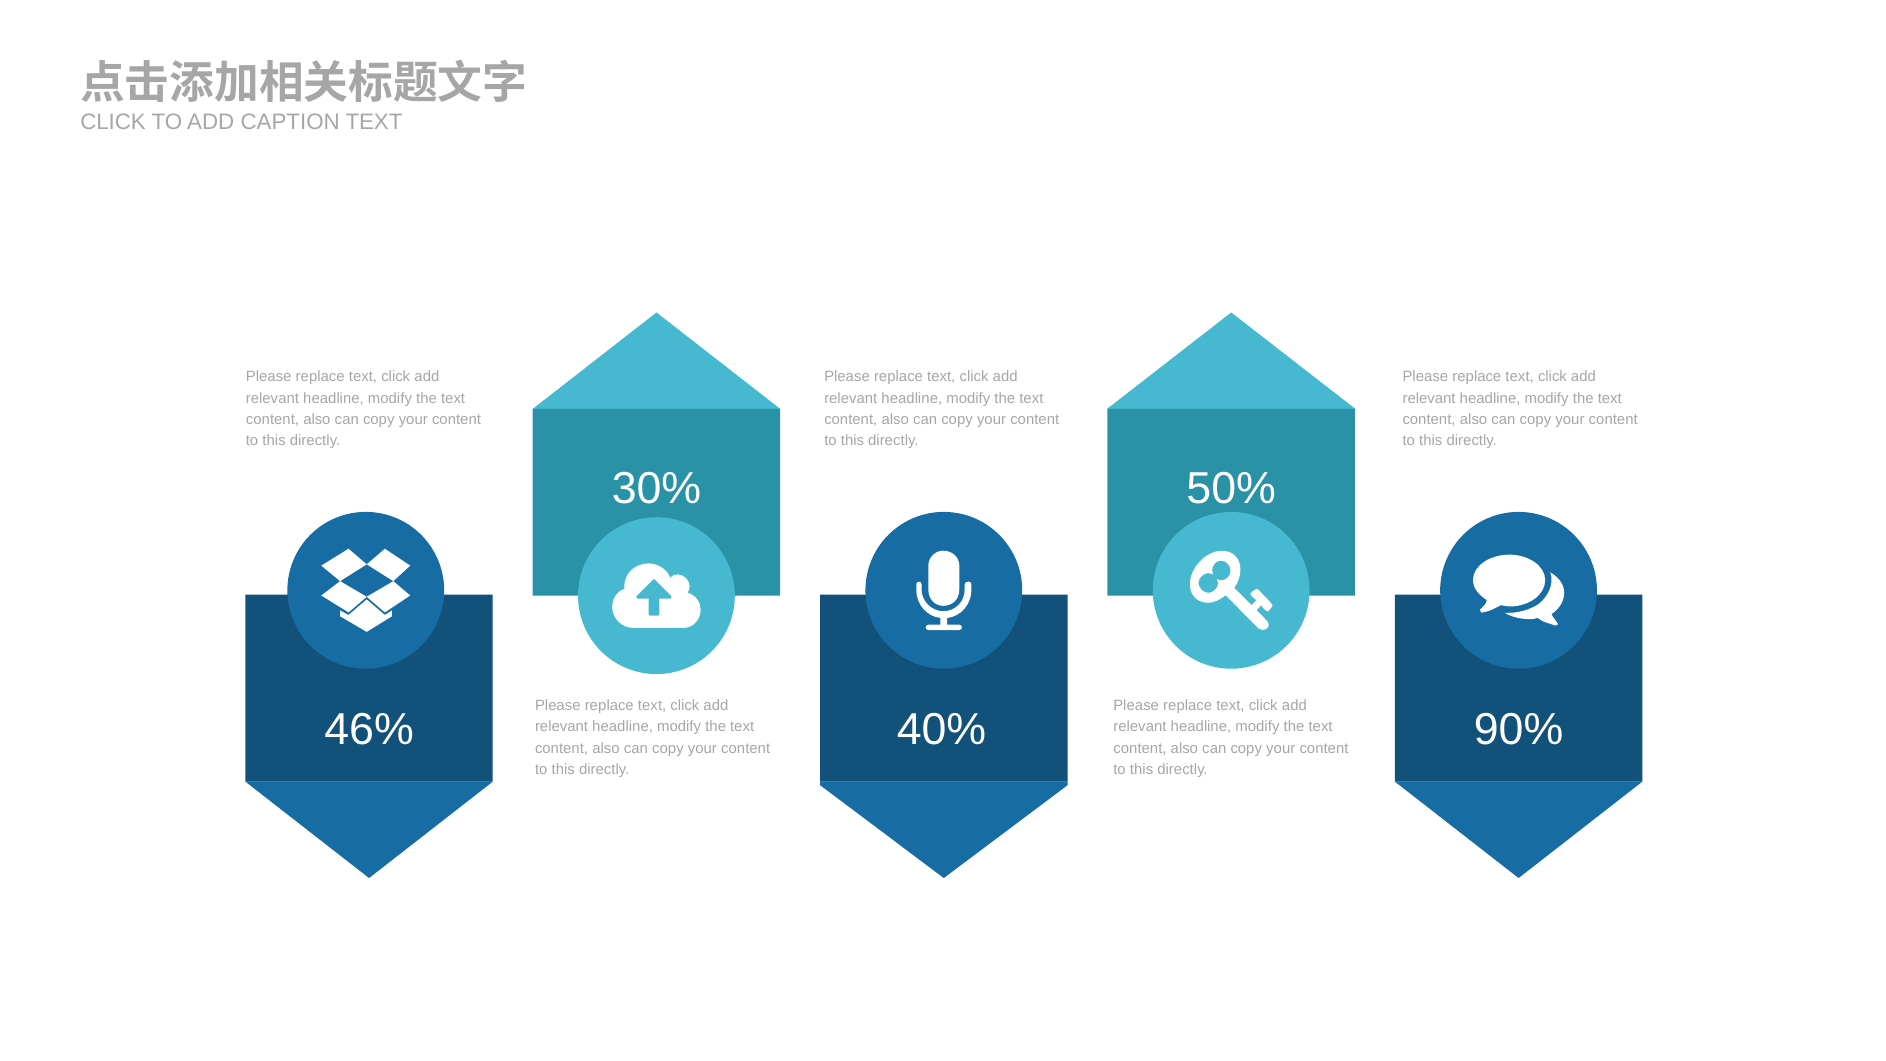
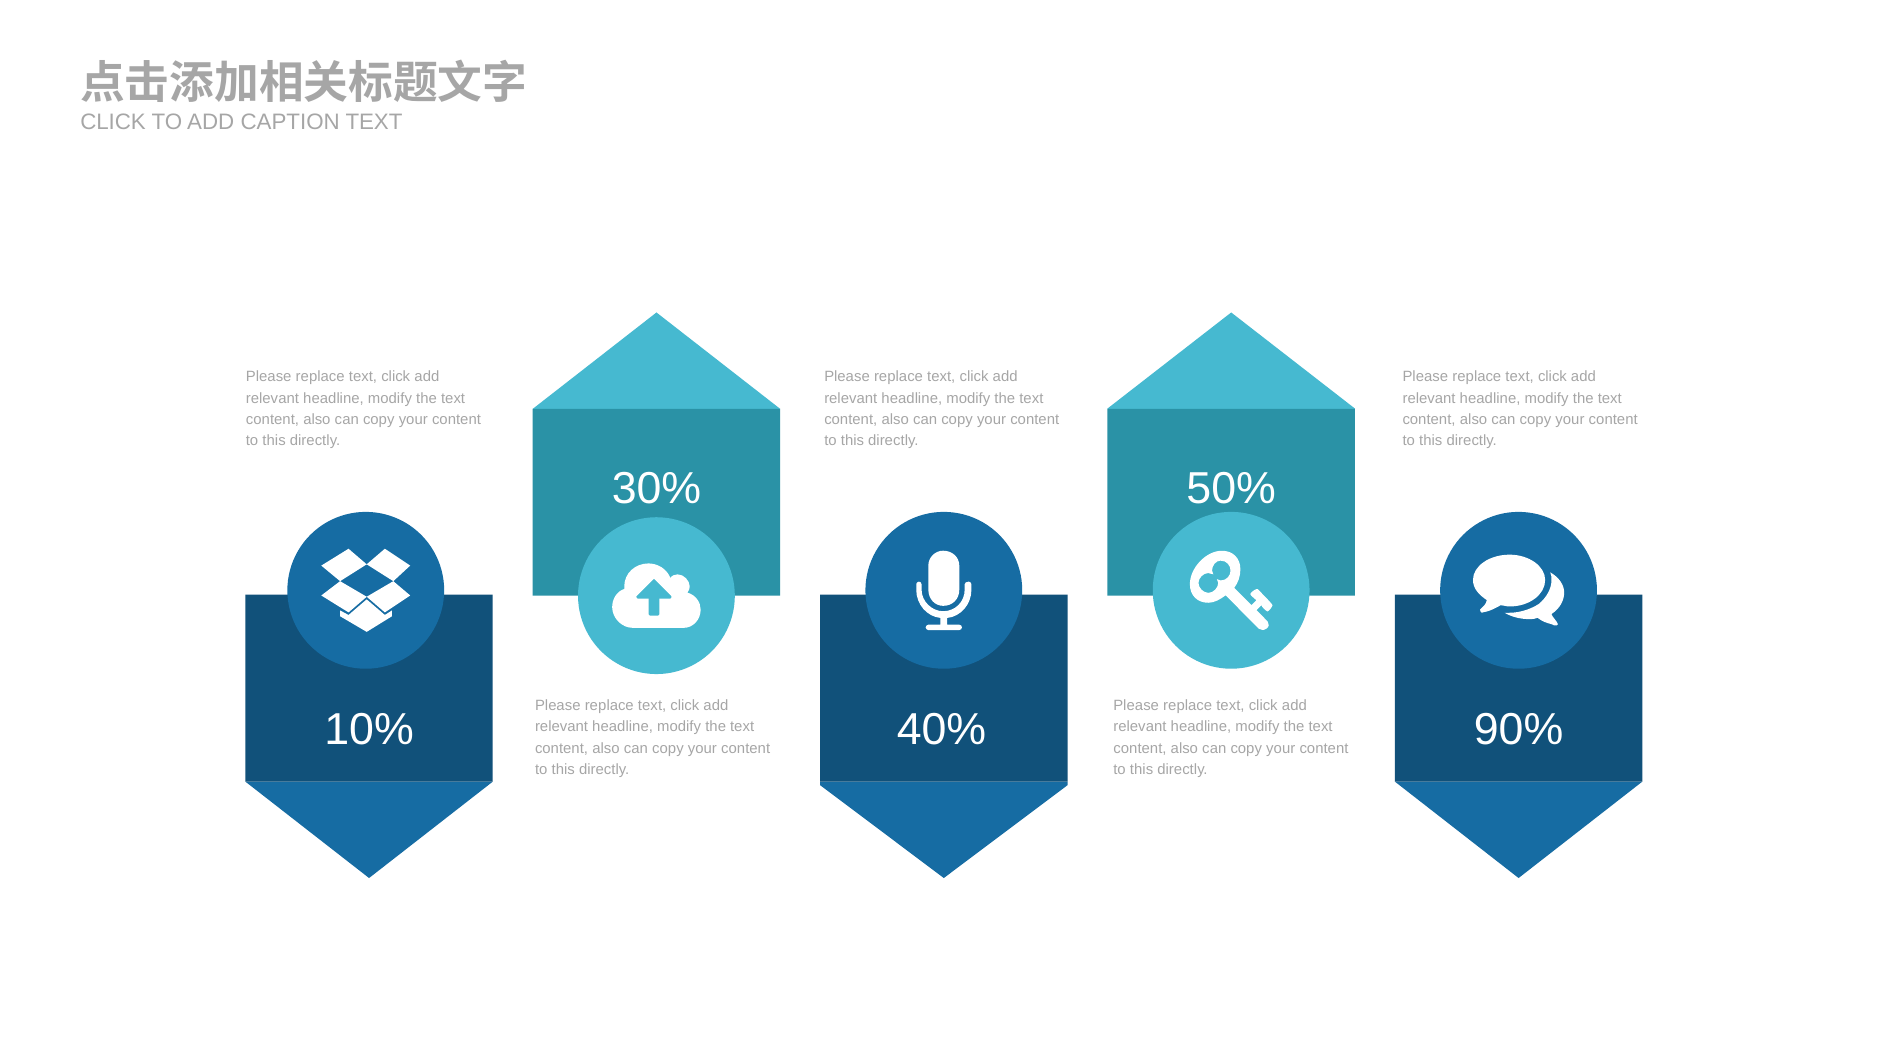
46%: 46% -> 10% (369, 730)
